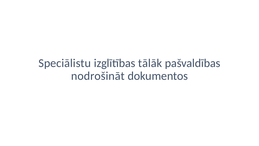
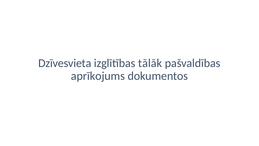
Speciālistu: Speciālistu -> Dzīvesvieta (65, 63)
nodrošināt: nodrošināt -> aprīkojums (98, 76)
